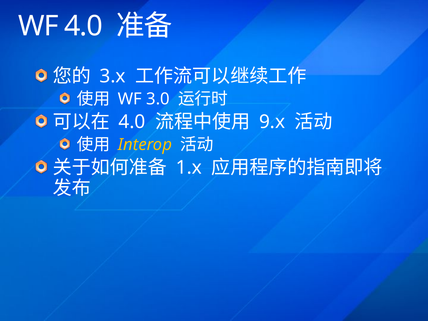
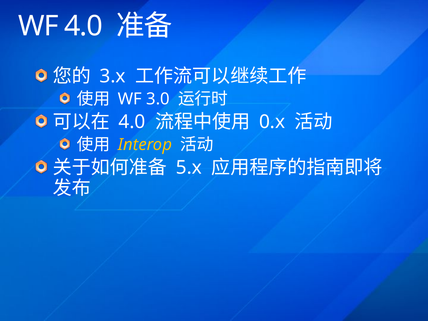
9.x: 9.x -> 0.x (272, 122)
1.x: 1.x -> 5.x (189, 168)
